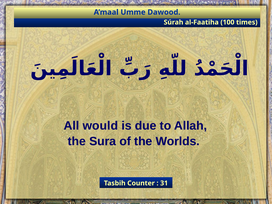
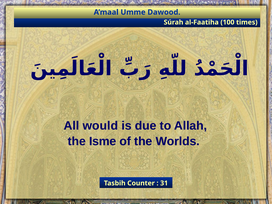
Sura: Sura -> Isme (103, 141)
